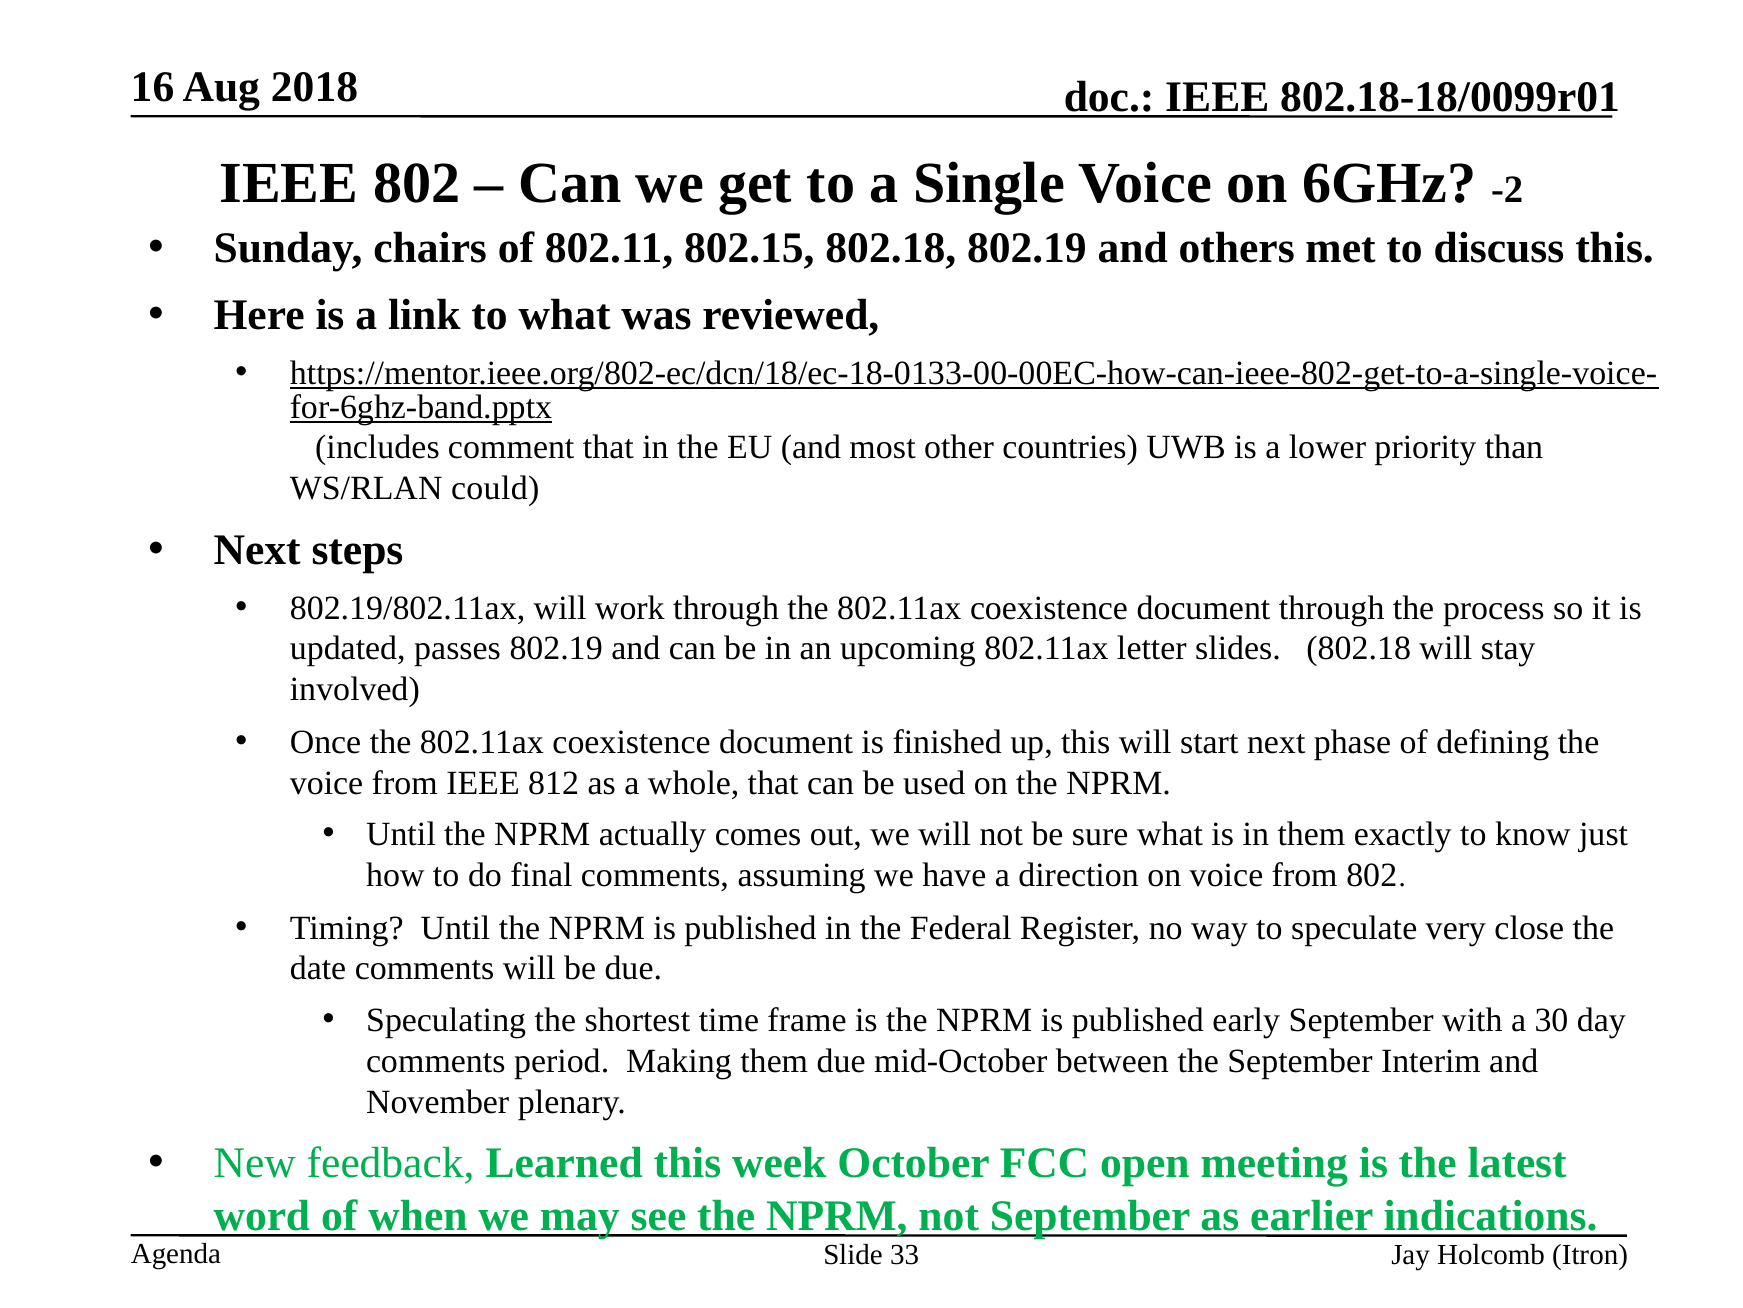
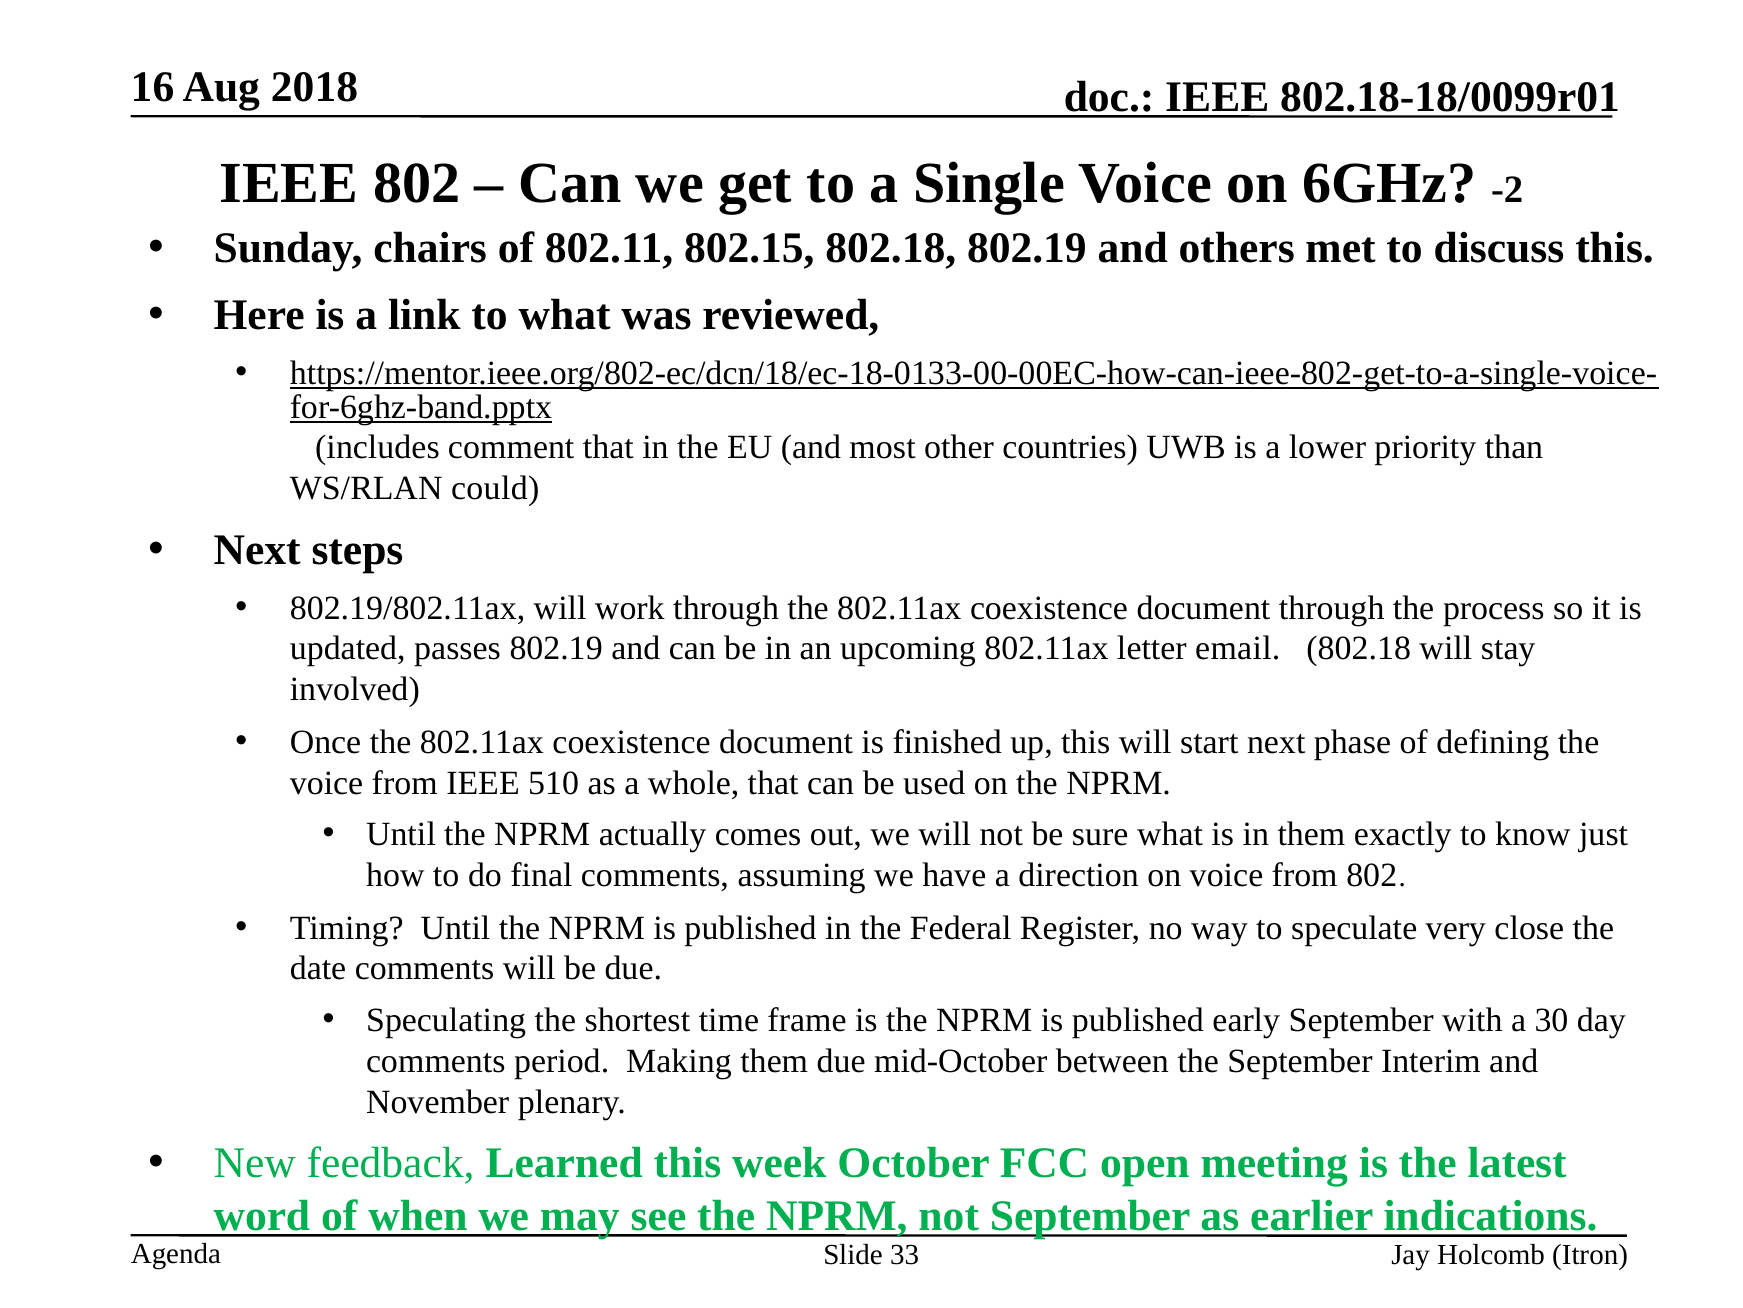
slides: slides -> email (1238, 648)
812: 812 -> 510 (554, 782)
